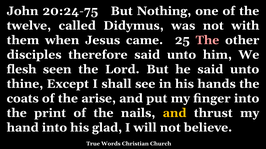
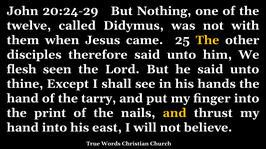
20:24-75: 20:24-75 -> 20:24-29 (70, 11)
The colour: pink -> yellow (207, 40)
coats: coats -> hand (23, 99)
arise: arise -> tarry (99, 99)
glad: glad -> east (107, 128)
